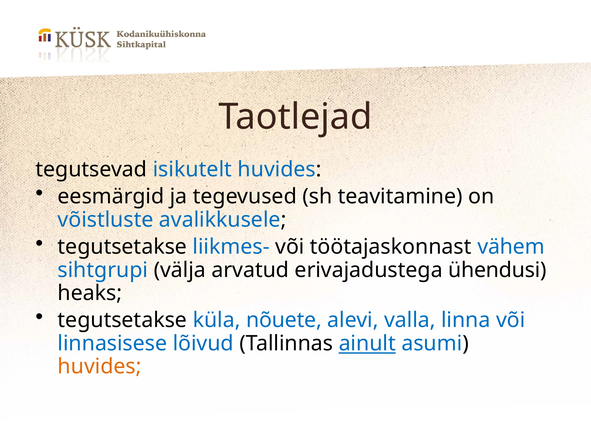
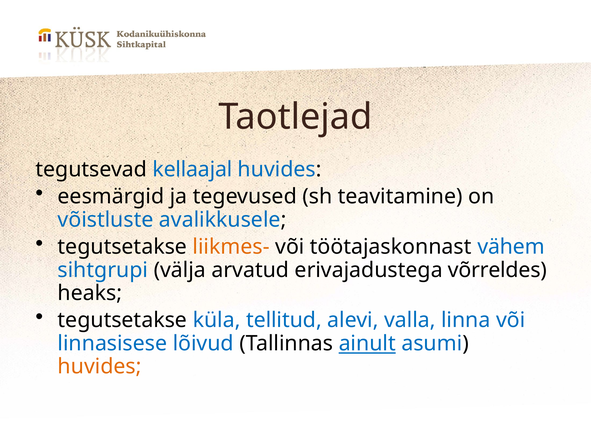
isikutelt: isikutelt -> kellaajal (192, 169)
liikmes- colour: blue -> orange (231, 246)
ühendusi: ühendusi -> võrreldes (497, 269)
nõuete: nõuete -> tellitud (284, 320)
